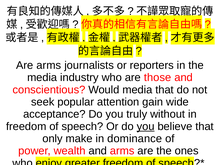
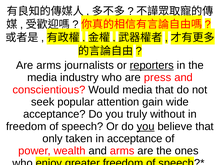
reporters underline: none -> present (152, 65)
those: those -> press (158, 78)
make: make -> taken (79, 139)
in dominance: dominance -> acceptance (135, 139)
